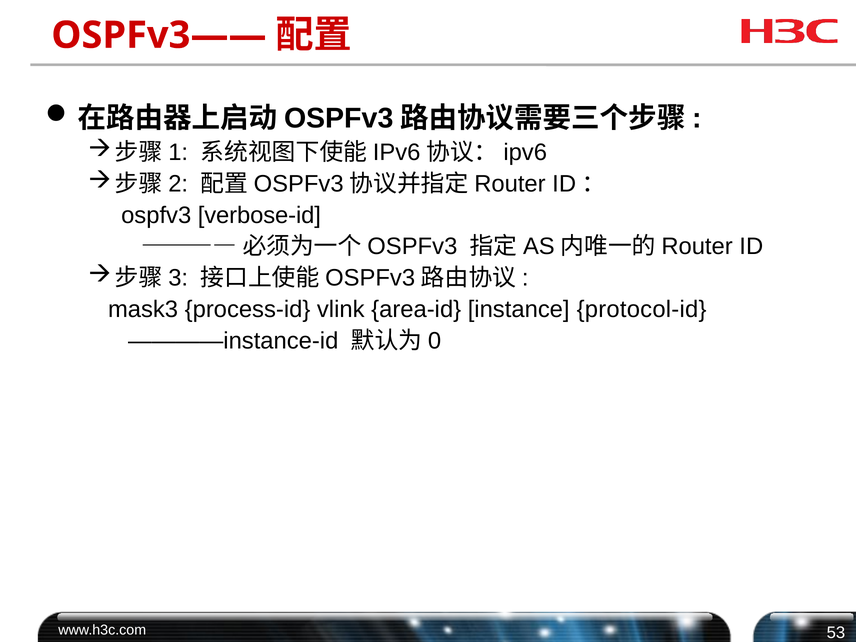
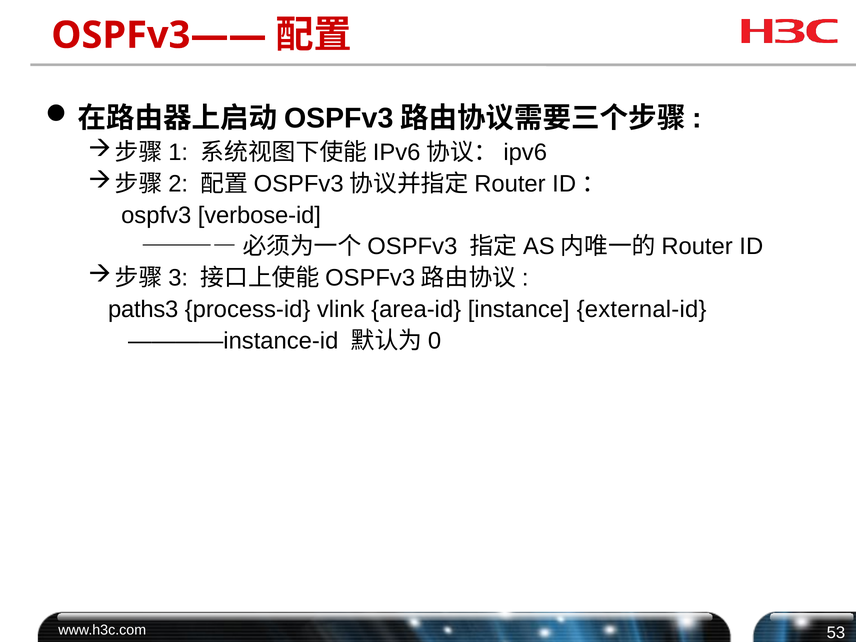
mask3: mask3 -> paths3 (143, 309)
protocol-id: protocol-id -> external-id (642, 309)
